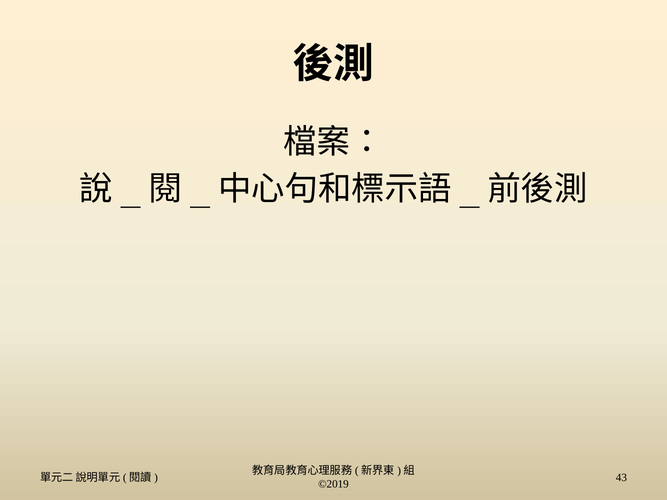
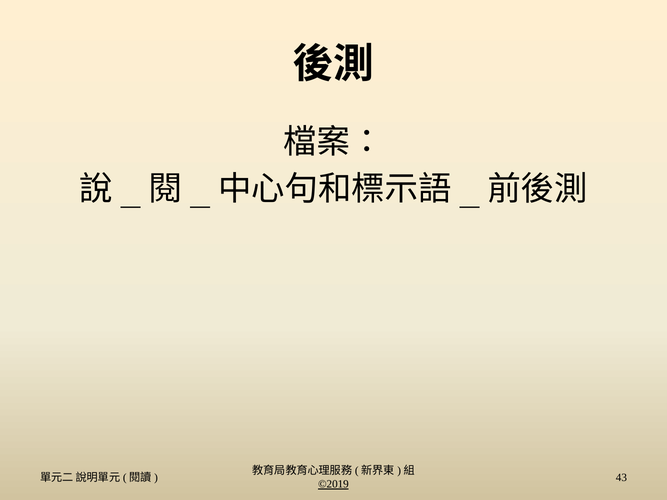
©2019 underline: none -> present (333, 484)
